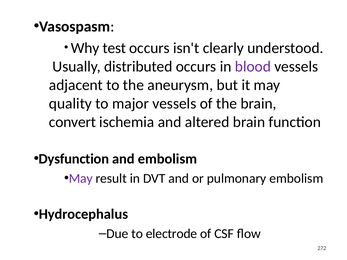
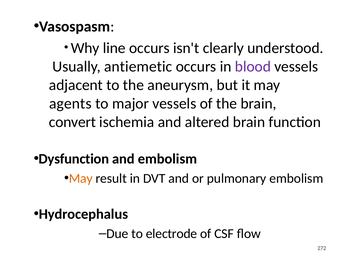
test: test -> line (114, 48)
distributed: distributed -> antiemetic (138, 67)
quality: quality -> agents (70, 104)
May colour: purple -> orange (81, 178)
